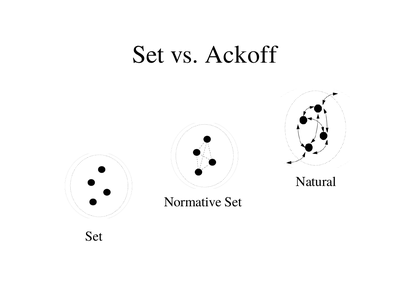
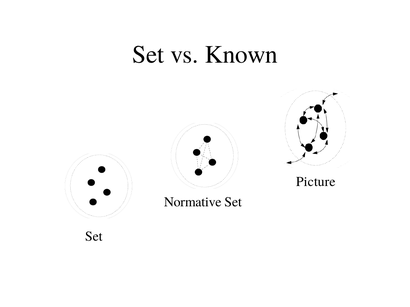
Ackoff: Ackoff -> Known (241, 55)
Natural: Natural -> Picture (316, 182)
